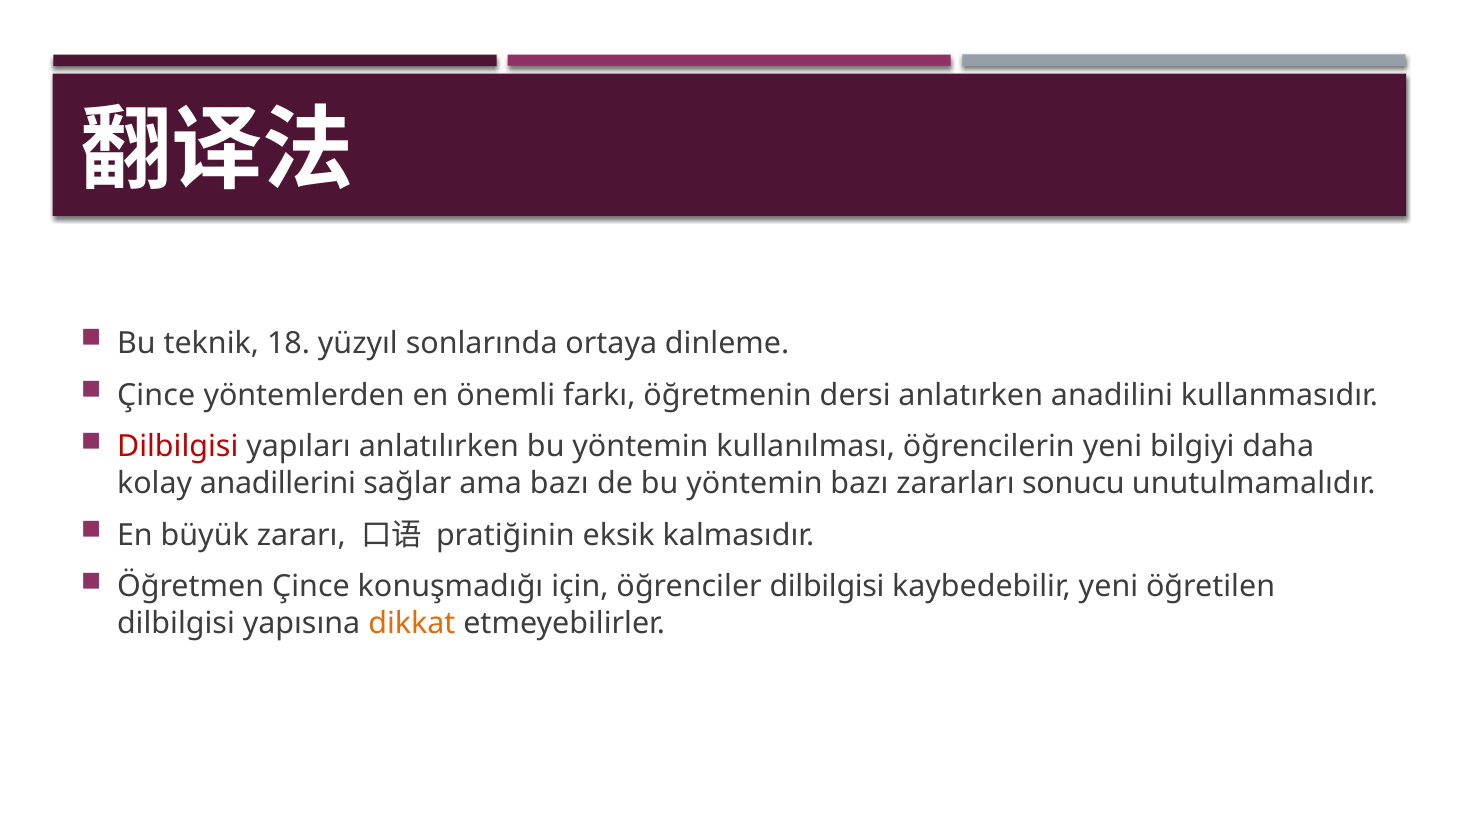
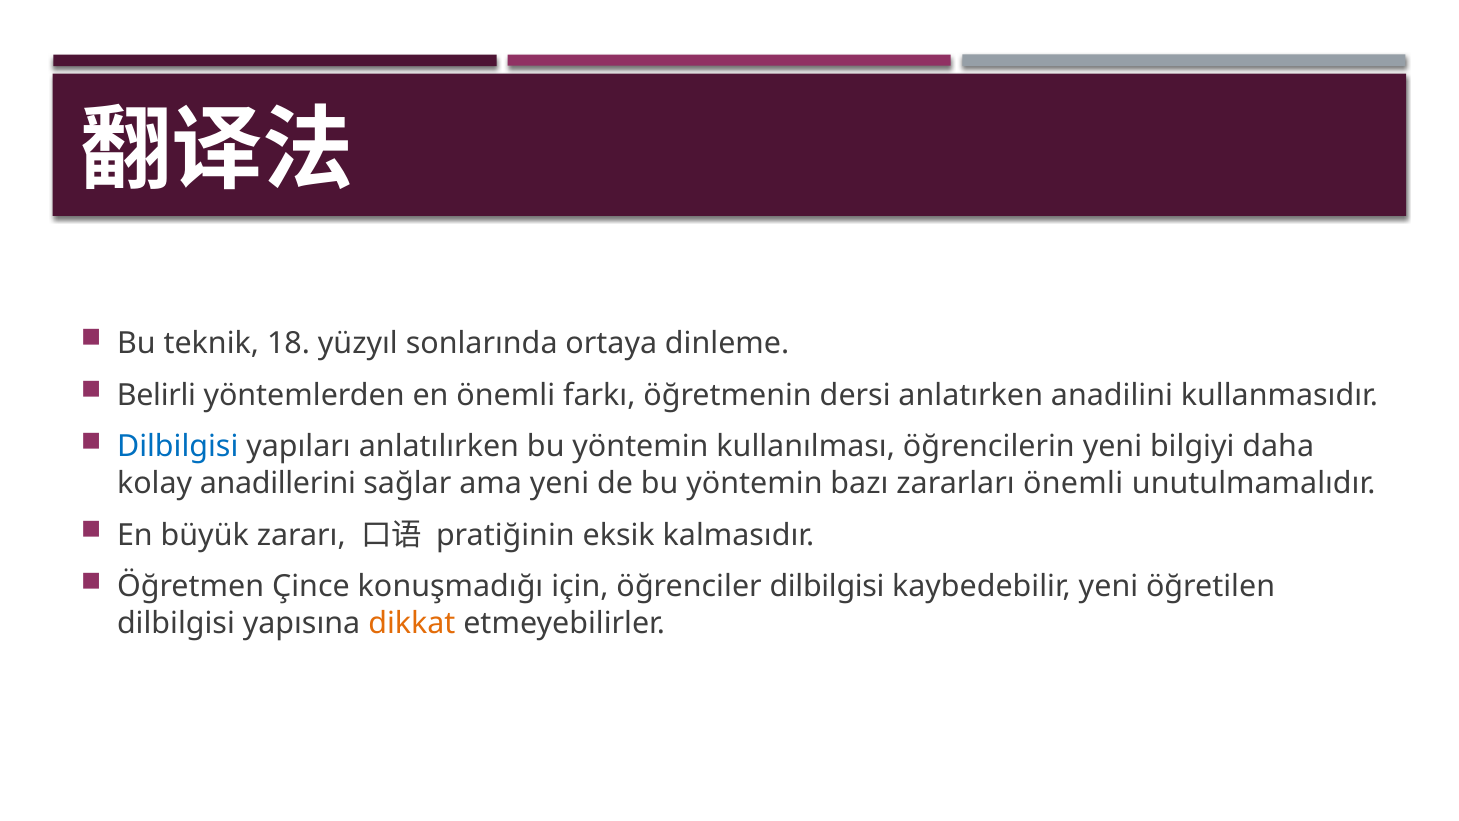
Çince: Çince -> Belirli (156, 395)
Dilbilgisi colour: red -> blue (178, 447)
ama bazı: bazı -> yeni (559, 483)
zararları sonucu: sonucu -> önemli (1073, 483)
